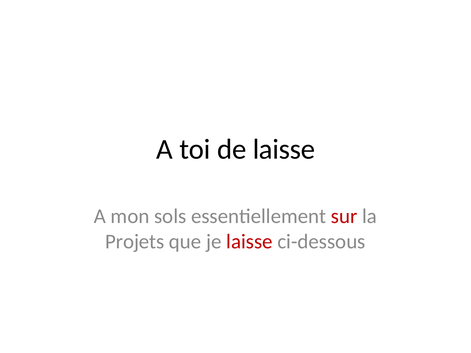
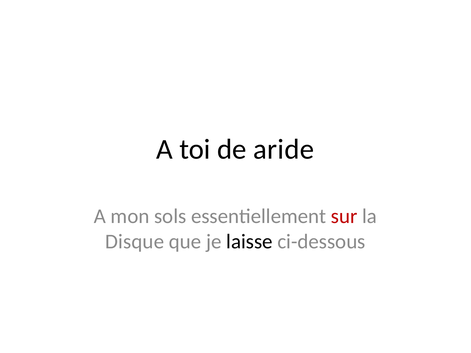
de laisse: laisse -> aride (284, 150)
Projets: Projets -> Disque (135, 242)
laisse colour: red -> black (249, 242)
